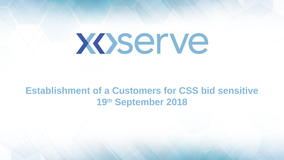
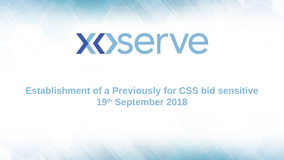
Customers: Customers -> Previously (137, 91)
